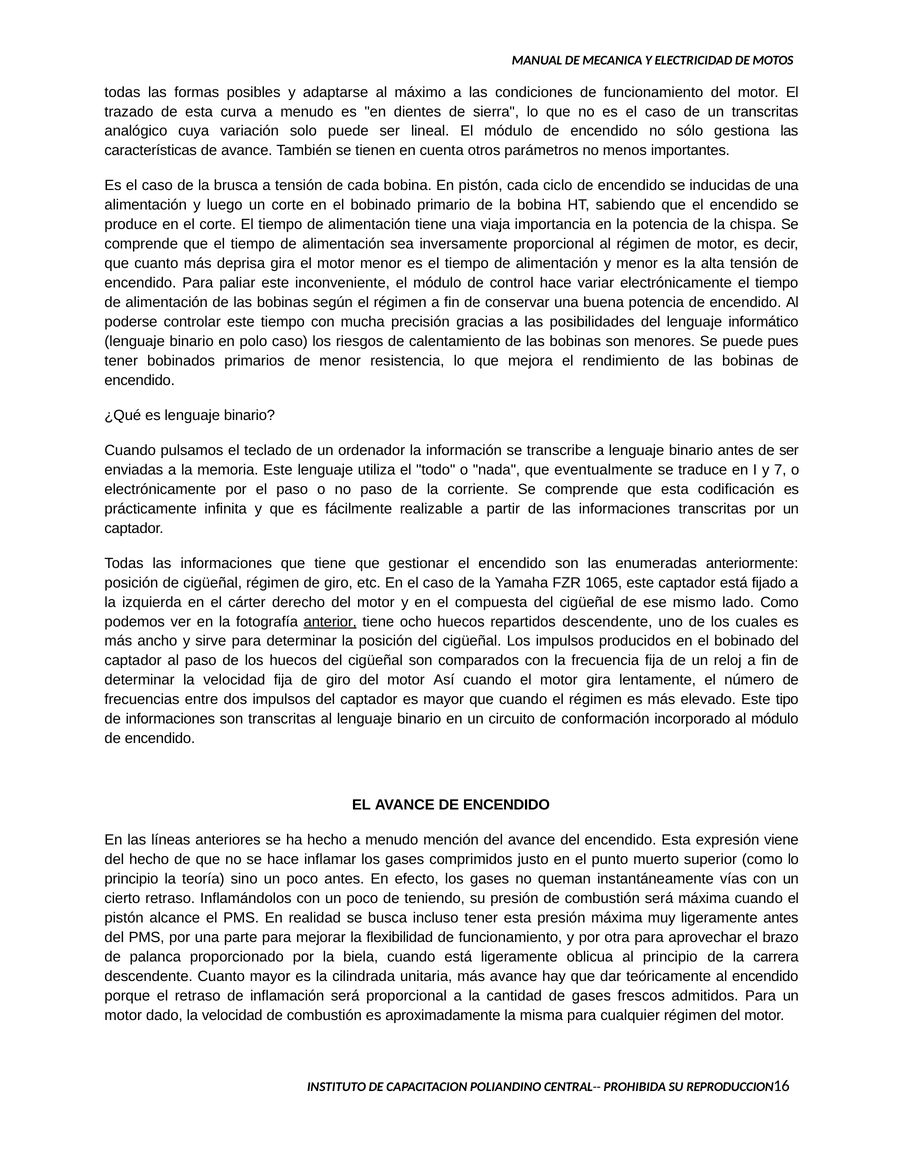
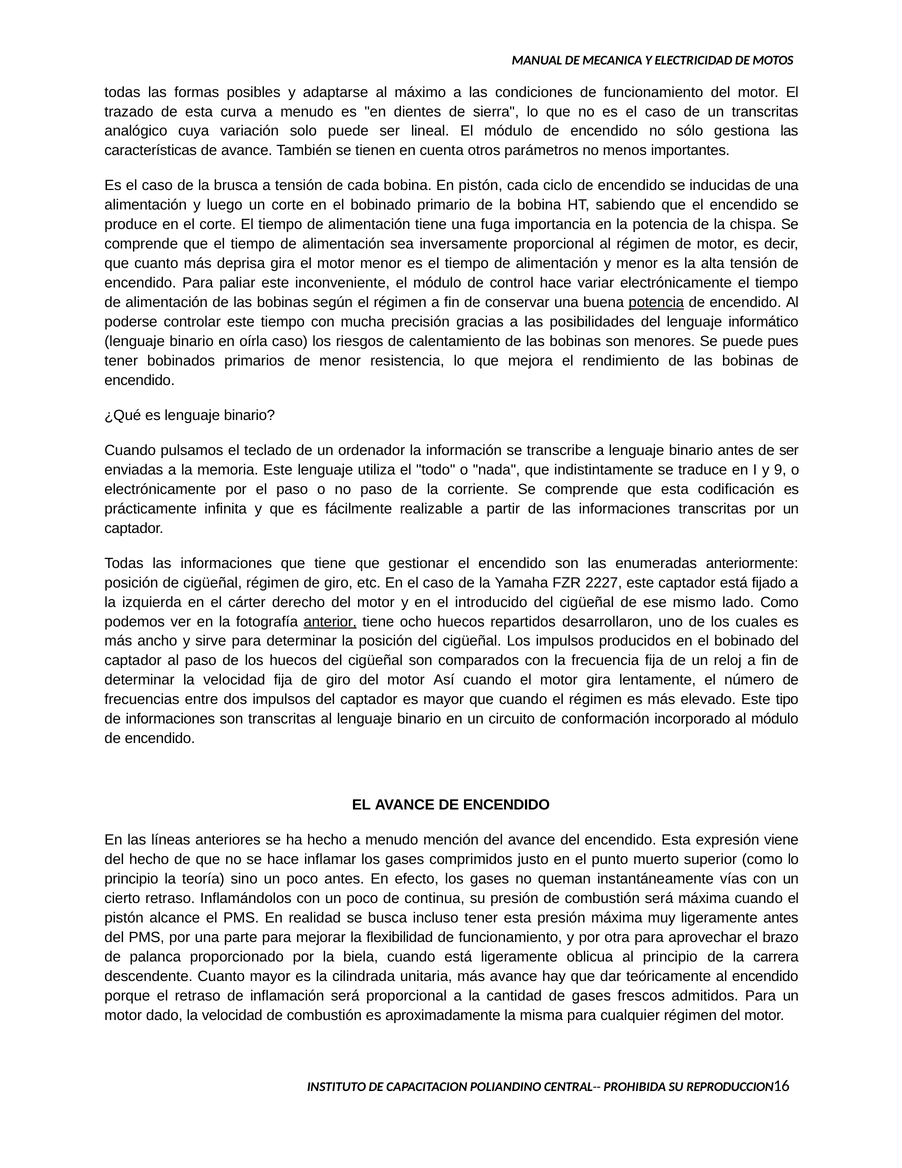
viaja: viaja -> fuga (495, 224)
potencia underline: none -> present (656, 302)
polo: polo -> oírla (253, 341)
eventualmente: eventualmente -> indistintamente (604, 469)
7: 7 -> 9 (780, 469)
1065: 1065 -> 2227 (604, 582)
compuesta: compuesta -> introducido (491, 602)
repartidos descendente: descendente -> desarrollaron (607, 621)
teniendo: teniendo -> continua (435, 898)
